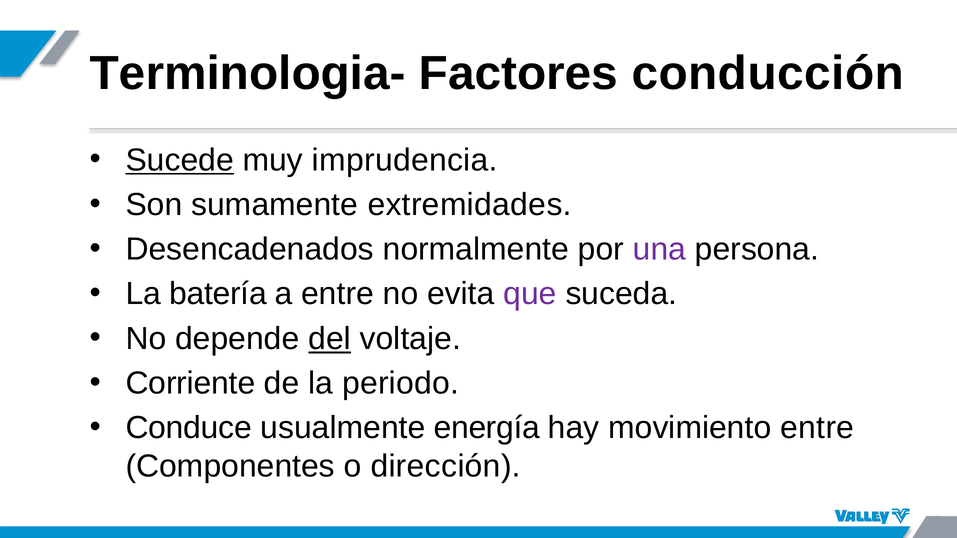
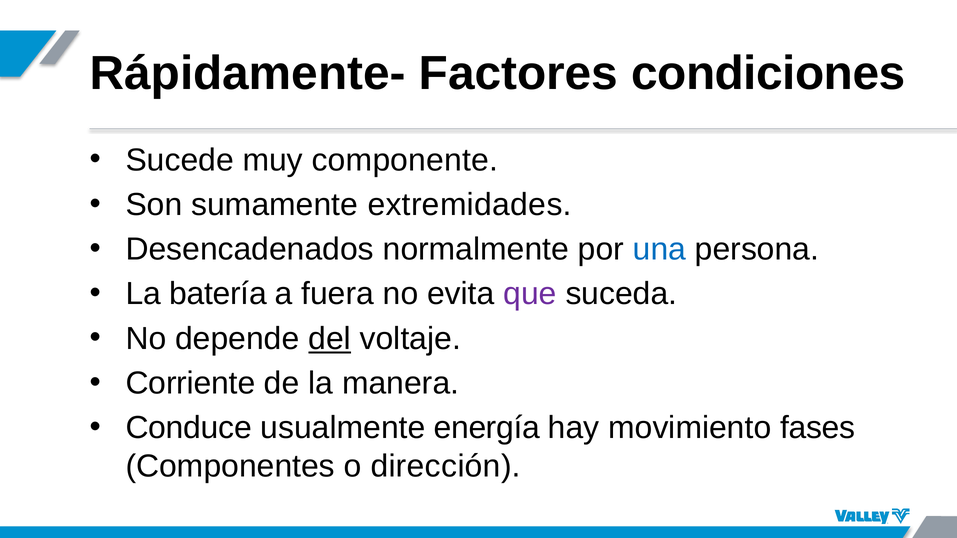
Terminologia-: Terminologia- -> Rápidamente- (248, 73)
conducción: conducción -> condiciones (768, 73)
Sucede underline: present -> none (180, 160)
imprudencia: imprudencia -> componente (405, 160)
una colour: purple -> blue (659, 249)
a entre: entre -> fuera (338, 294)
periodo: periodo -> manera (401, 383)
movimiento entre: entre -> fases (818, 428)
